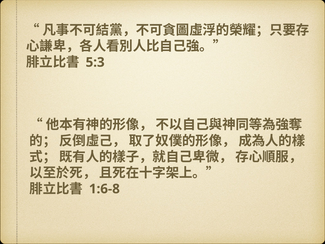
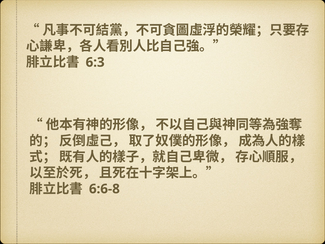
5:3: 5:3 -> 6:3 (95, 62)
1:6-8: 1:6-8 -> 6:6-8 (104, 189)
